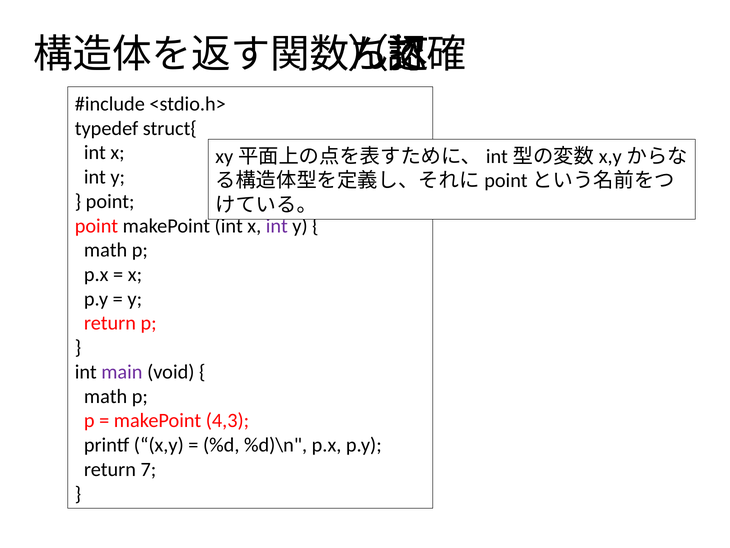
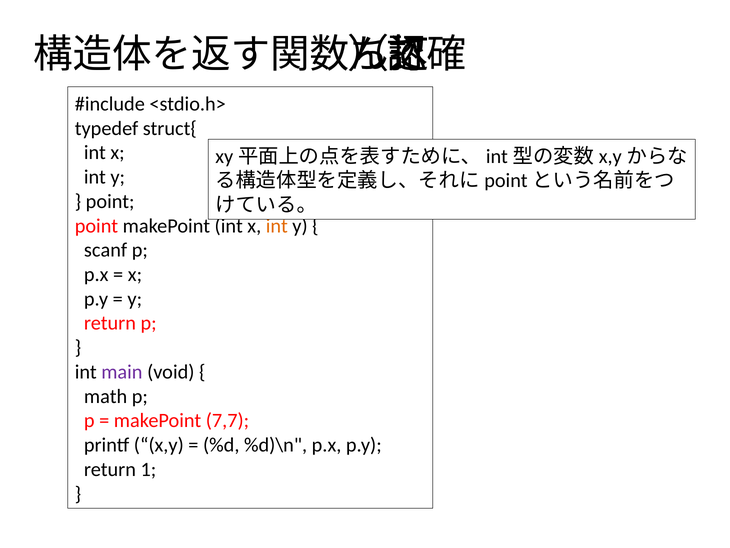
int colour: purple -> orange (277, 226)
math: math -> scanf (106, 250)
4,3: 4,3 -> 7,7 (227, 420)
7: 7 -> 1 (148, 469)
